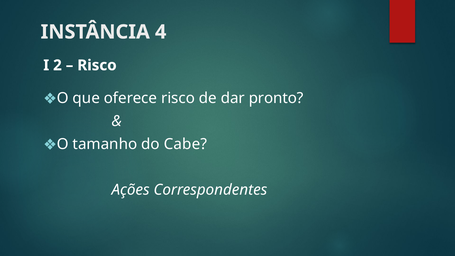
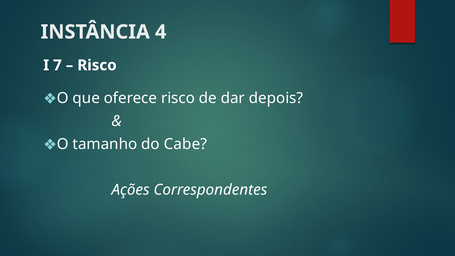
2: 2 -> 7 (57, 65)
pronto: pronto -> depois (276, 98)
